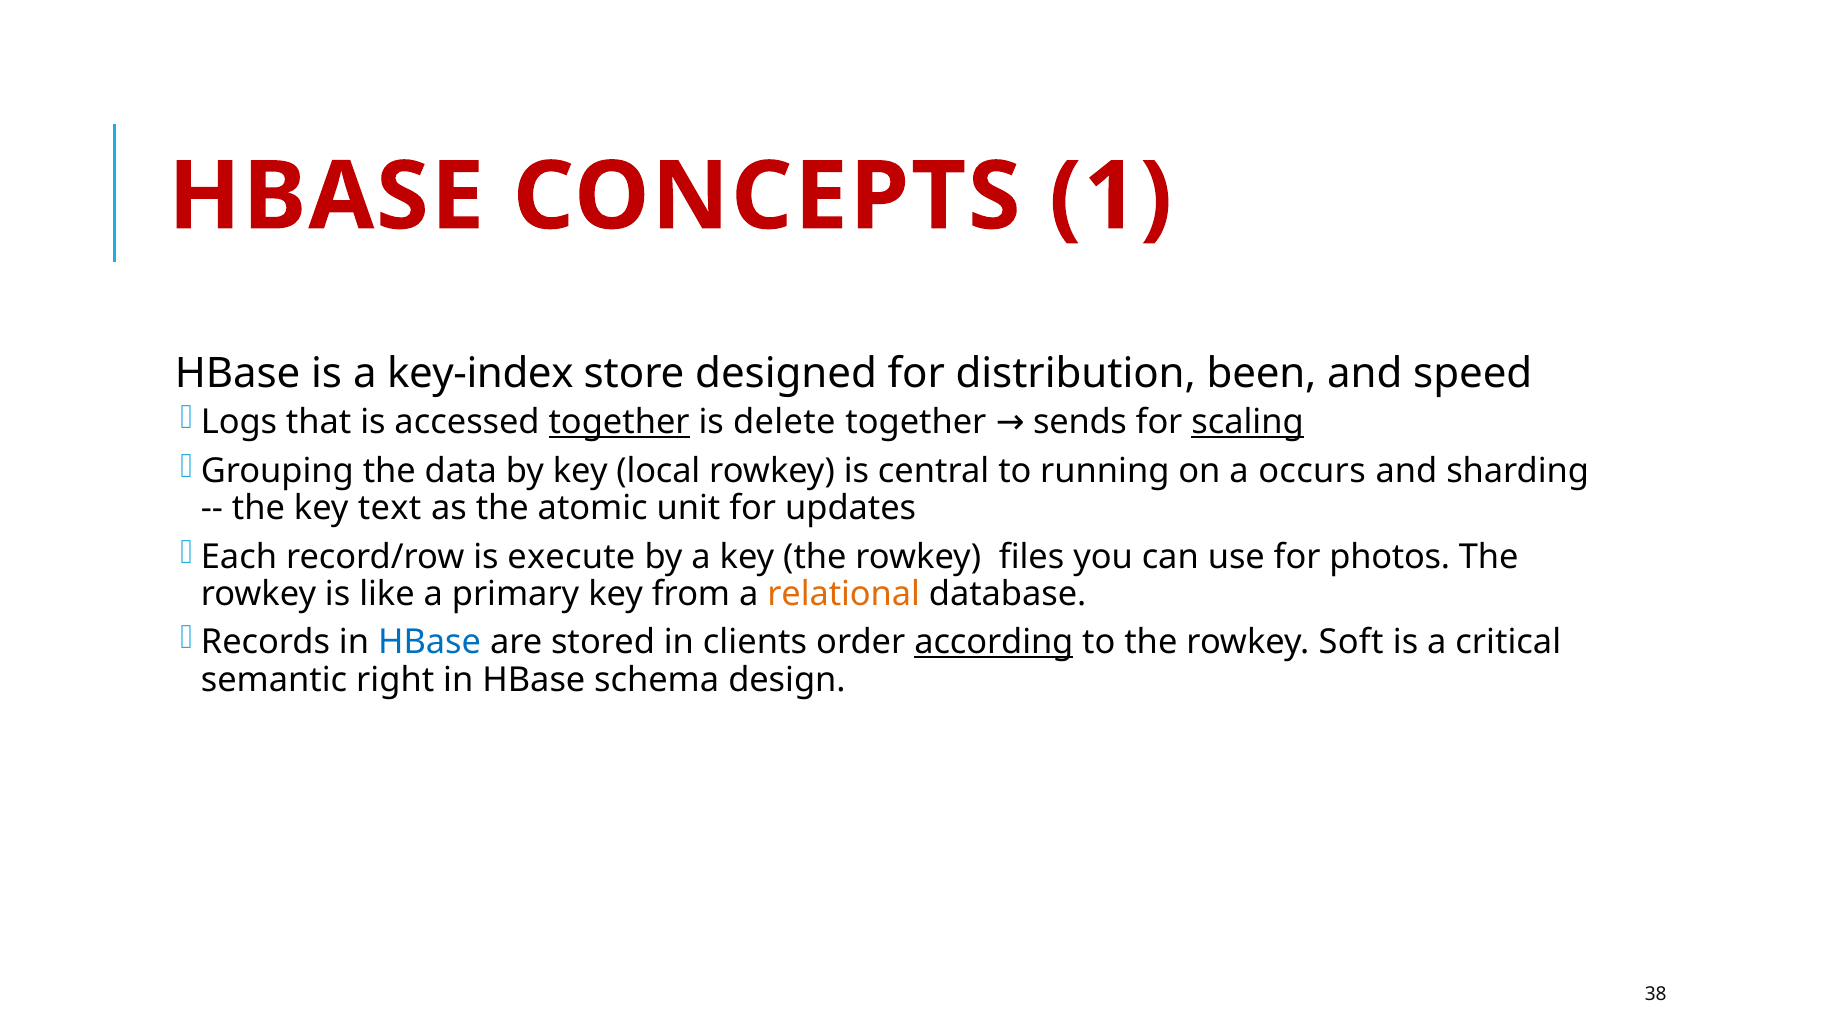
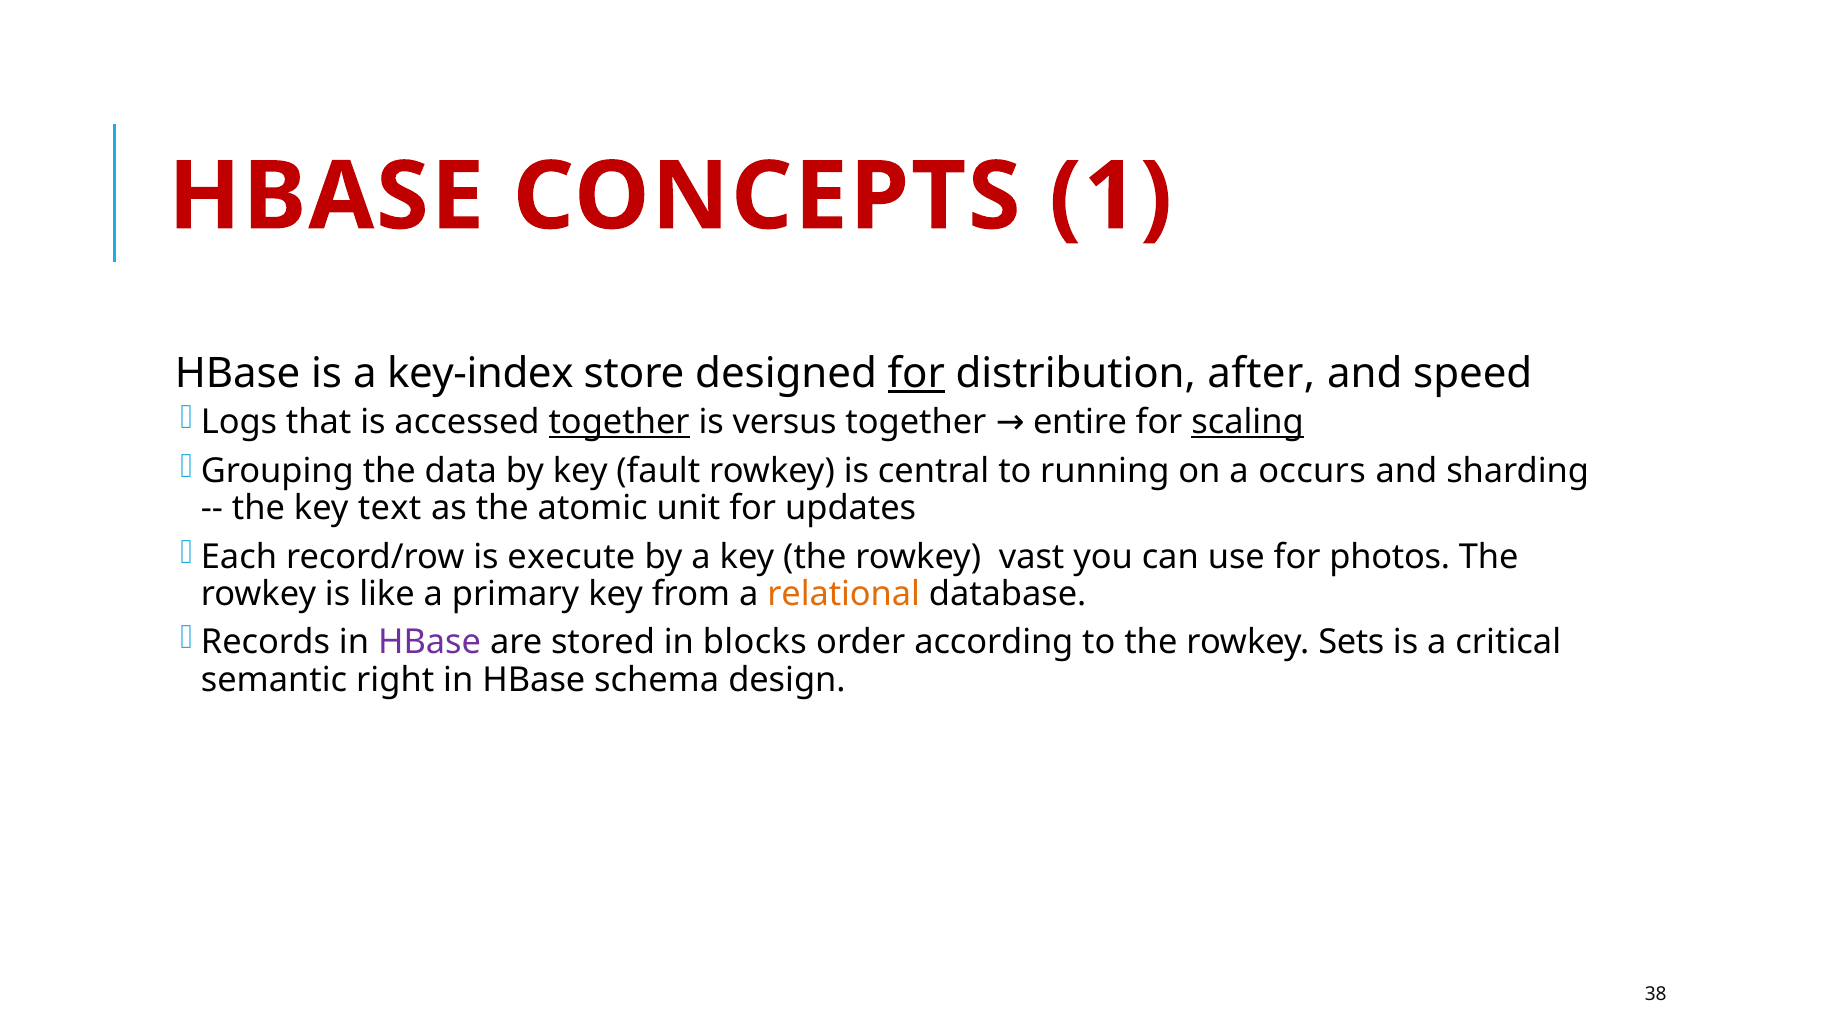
for underline: none -> present (916, 373)
been: been -> after (1261, 373)
delete: delete -> versus (785, 422)
sends: sends -> entire (1080, 422)
local: local -> fault (658, 471)
files: files -> vast (1032, 557)
HBase colour: blue -> purple (430, 643)
clients: clients -> blocks (755, 643)
according underline: present -> none (994, 643)
Soft: Soft -> Sets (1351, 643)
